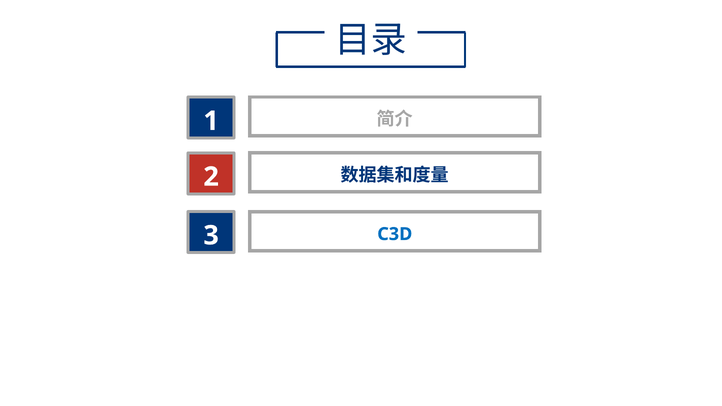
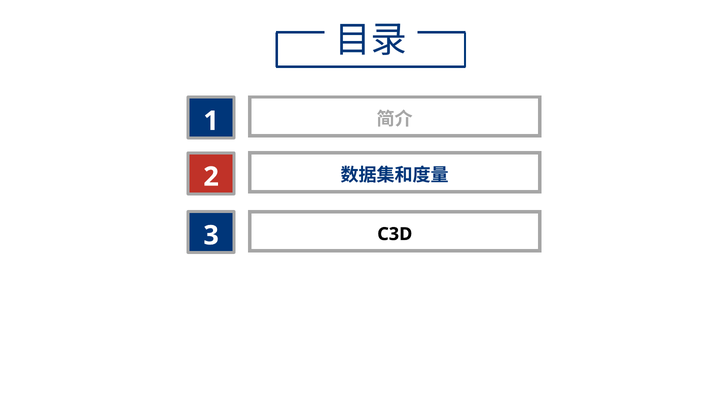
C3D colour: blue -> black (395, 234)
